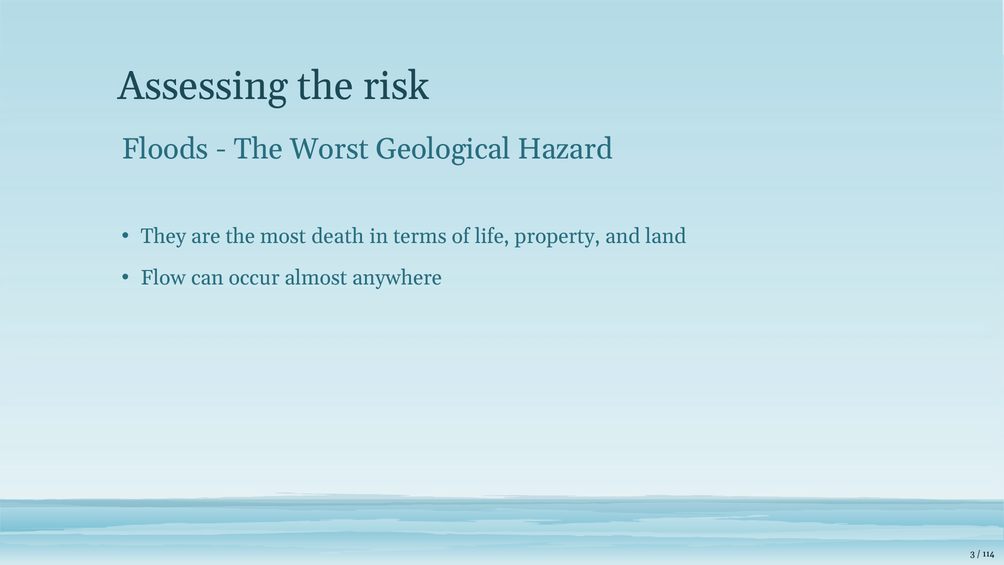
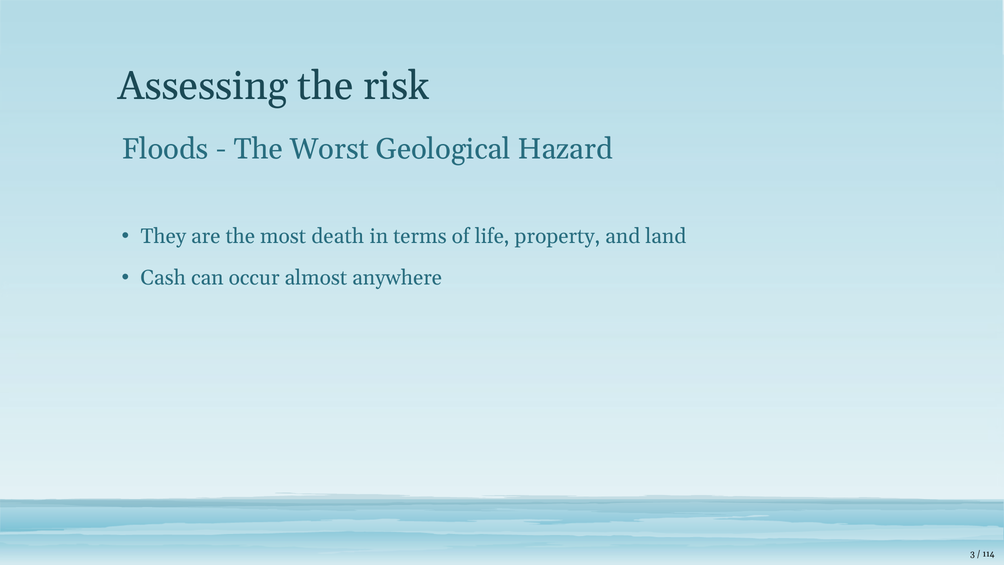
Flow: Flow -> Cash (163, 278)
